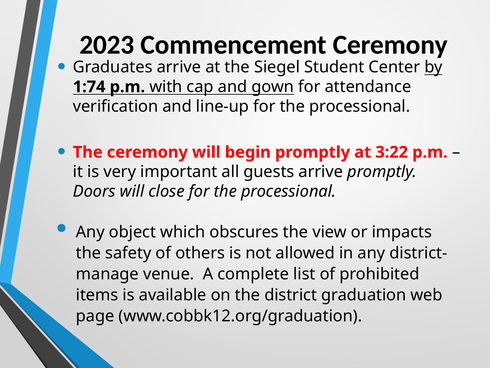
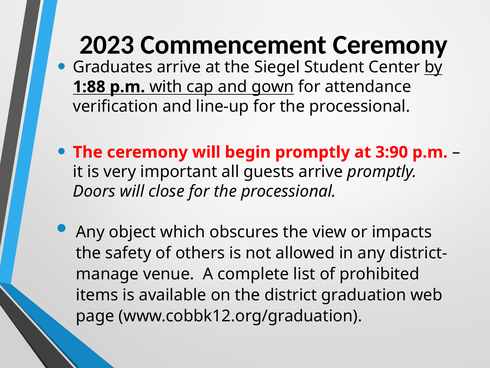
1:74: 1:74 -> 1:88 (89, 87)
3:22: 3:22 -> 3:90 (392, 152)
